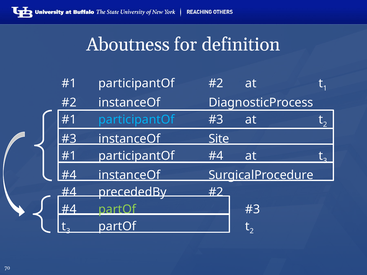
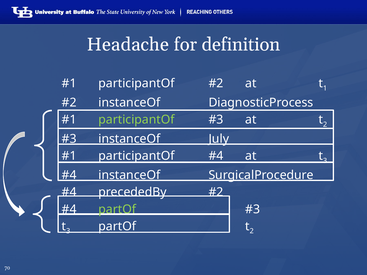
Aboutness: Aboutness -> Headache (128, 45)
participantOf colour: light blue -> light green (136, 120)
Site: Site -> July (219, 139)
